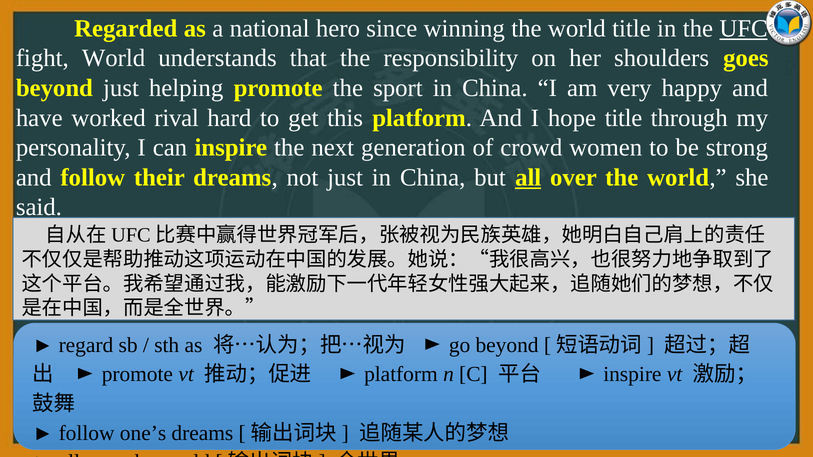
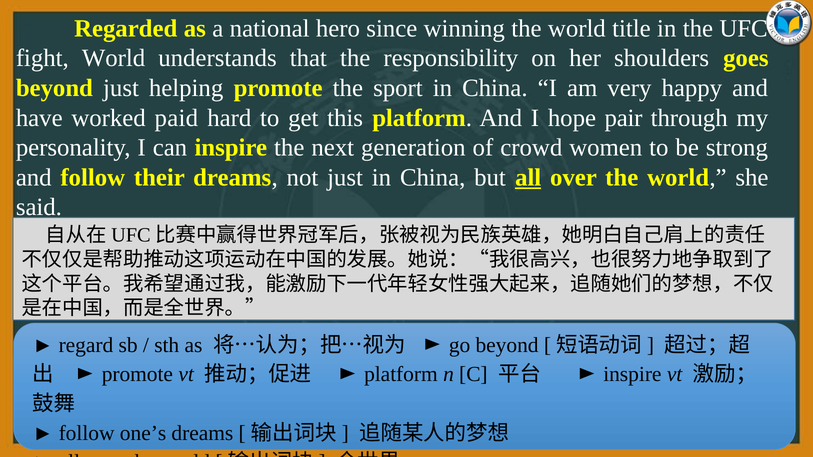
UFC underline: present -> none (743, 29)
rival: rival -> paid (176, 118)
hope title: title -> pair (624, 118)
